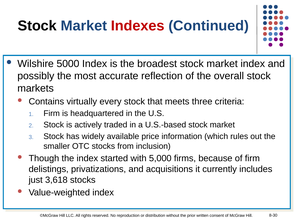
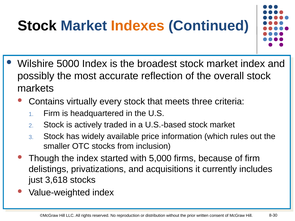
Indexes colour: red -> orange (138, 26)
